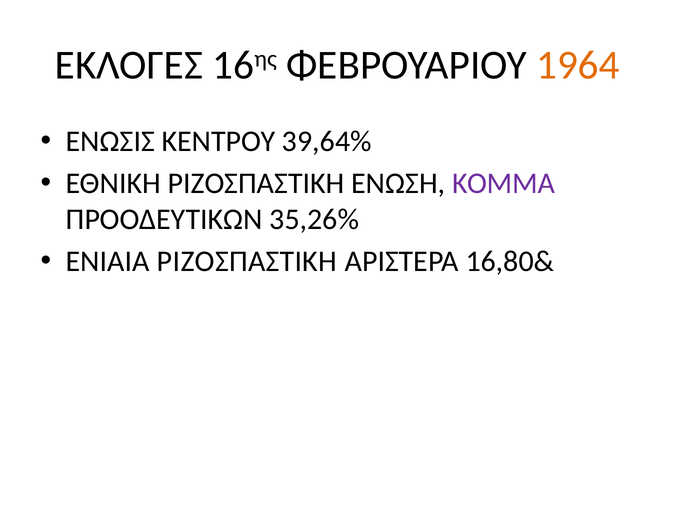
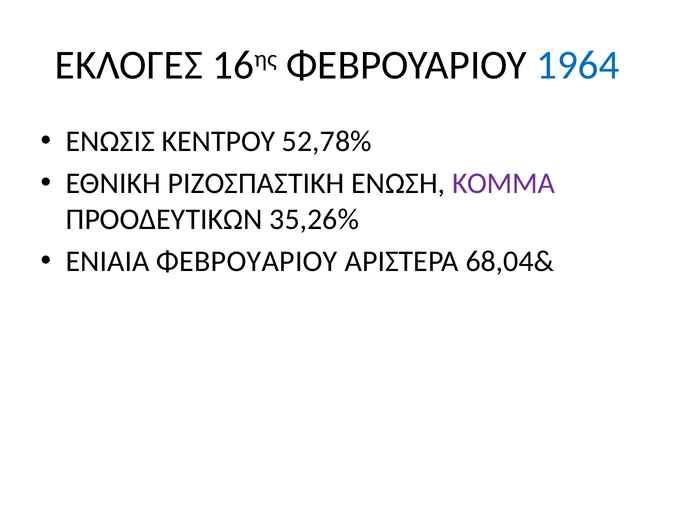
1964 colour: orange -> blue (578, 65)
39,64%: 39,64% -> 52,78% (327, 142)
ΕΝΙΑΙΑ ΡΙΖΟΣΠΑΣΤΙΚΗ: ΡΙΖΟΣΠΑΣΤΙΚΗ -> ΦΕΒΡΟΥΑΡΙΟΥ (247, 262)
16,80&: 16,80& -> 68,04& (510, 262)
